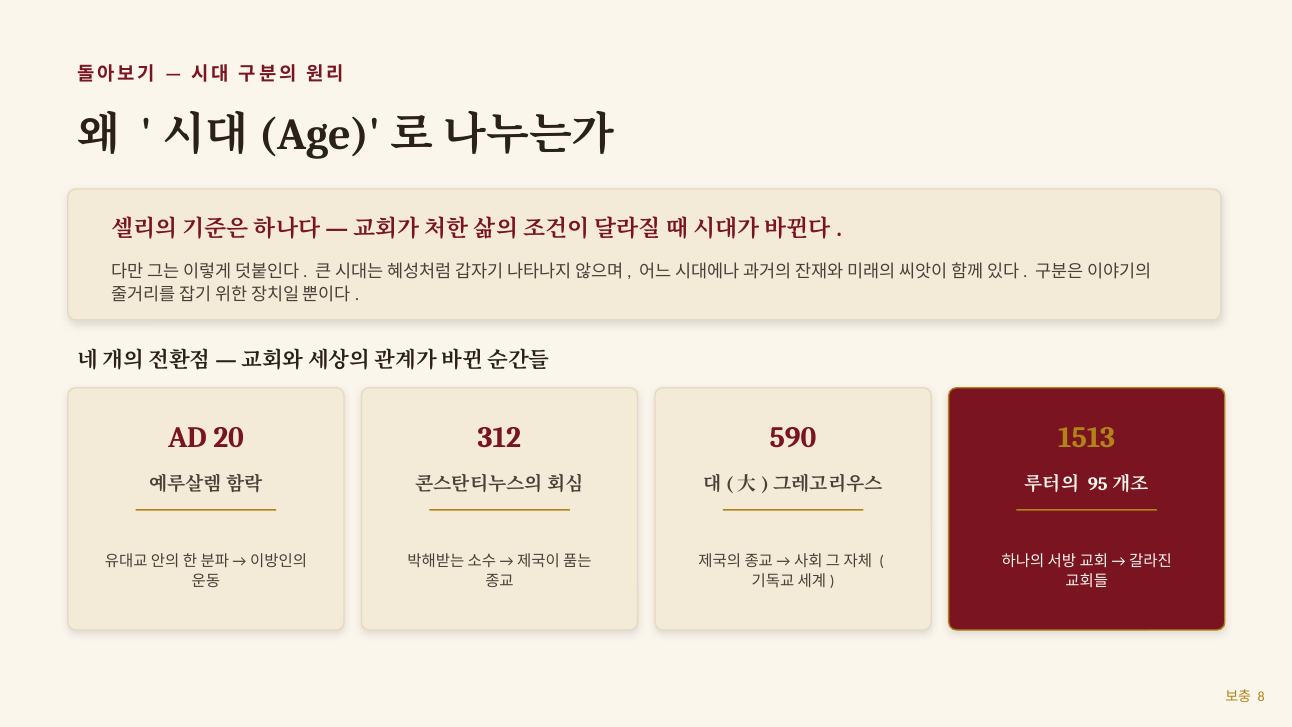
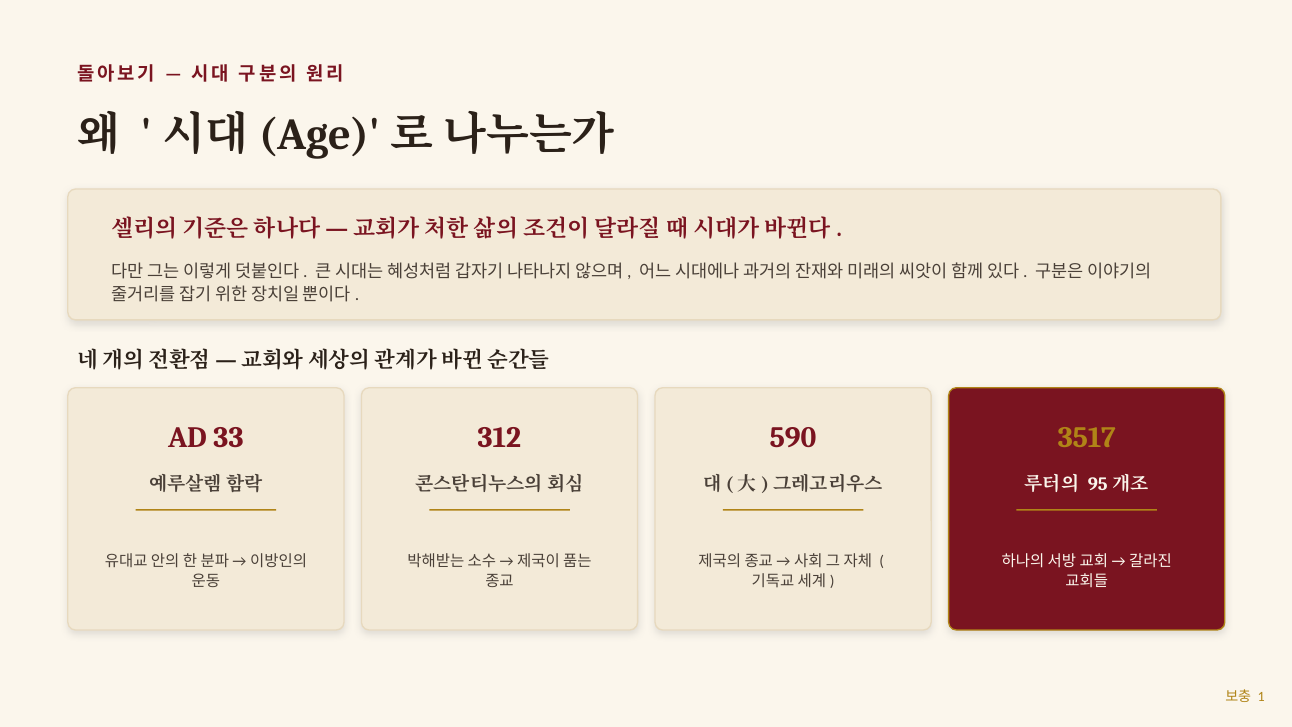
20: 20 -> 33 (228, 438)
1513: 1513 -> 3517 (1087, 438)
8: 8 -> 1 (1261, 696)
